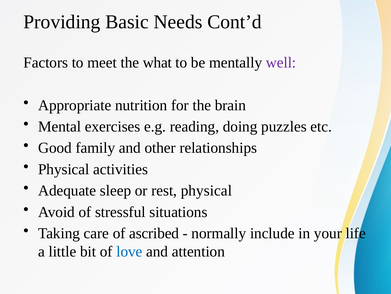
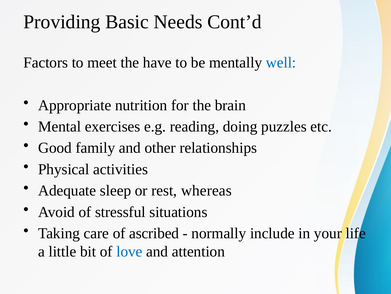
what: what -> have (157, 62)
well colour: purple -> blue (281, 62)
rest physical: physical -> whereas (206, 190)
